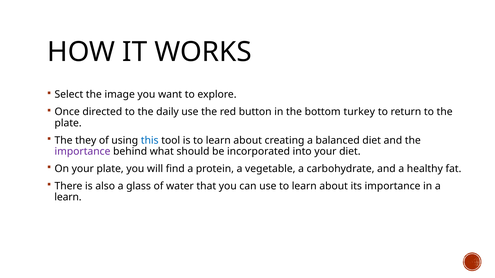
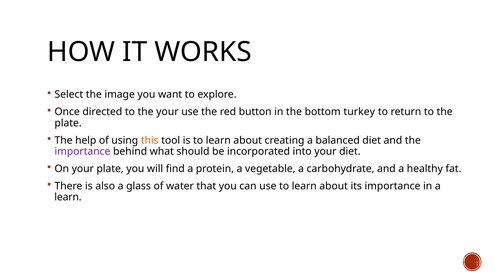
the daily: daily -> your (167, 112)
they: they -> help (86, 141)
this colour: blue -> orange (150, 141)
